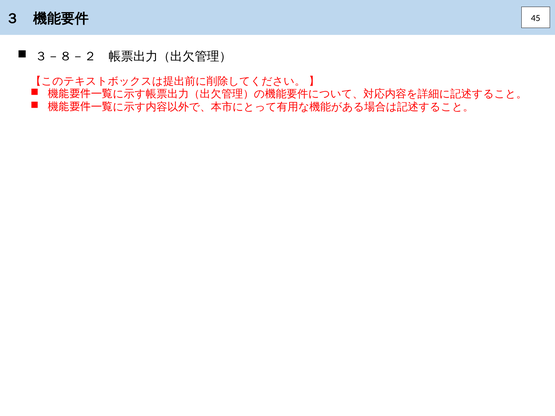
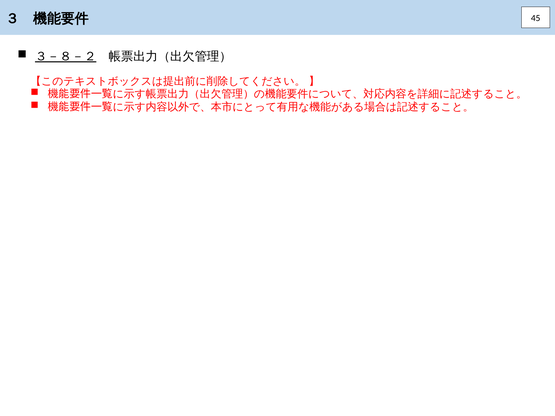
３－８－２ underline: none -> present (66, 57)
